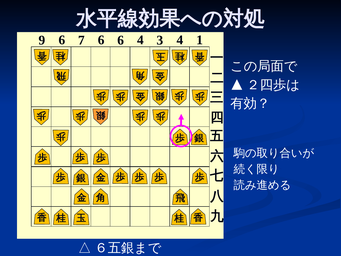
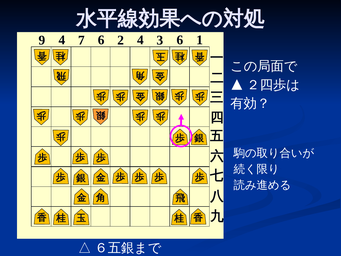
9 6: 6 -> 4 (62, 40)
6 6: 6 -> 2 (121, 40)
3 4: 4 -> 6 (180, 40)
